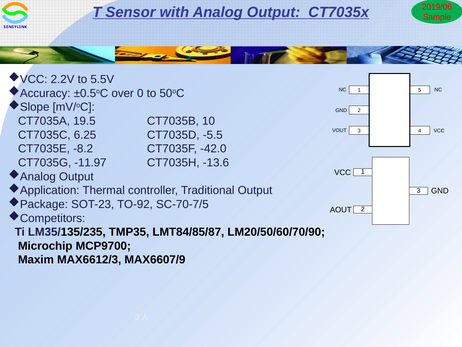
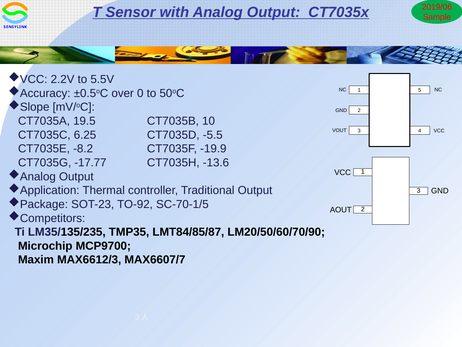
-42.0: -42.0 -> -19.9 (213, 149)
-11.97: -11.97 -> -17.77 (90, 162)
SC-70-7/5: SC-70-7/5 -> SC-70-1/5 (182, 204)
MAX6607/9: MAX6607/9 -> MAX6607/7 (155, 259)
